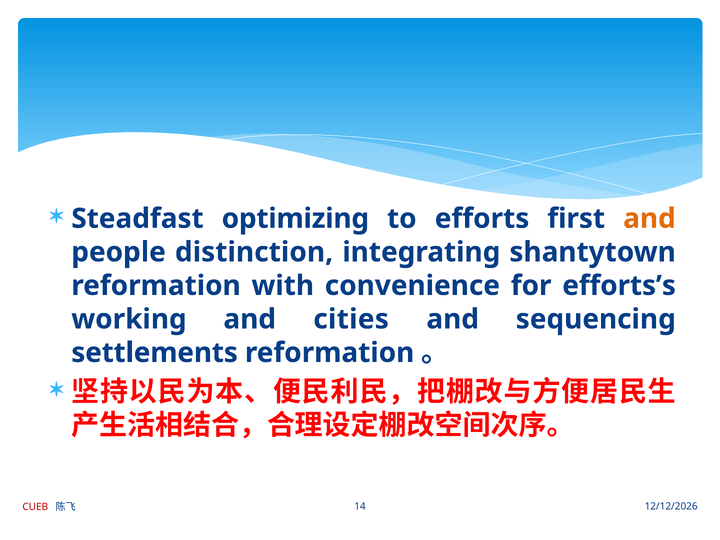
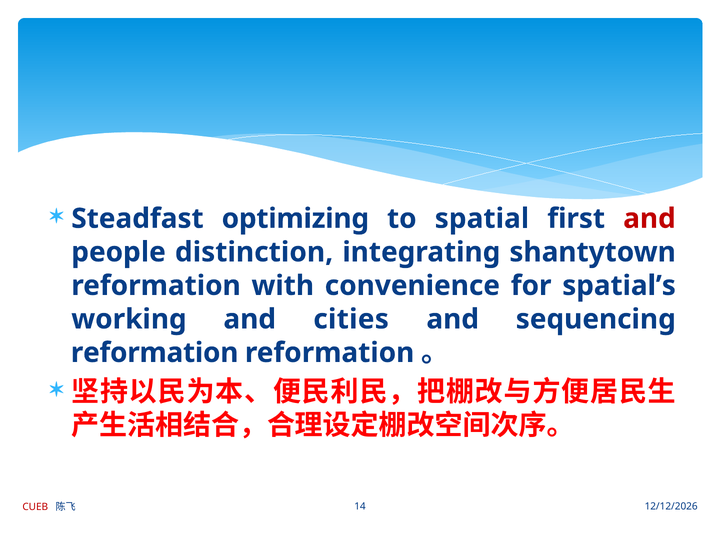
efforts: efforts -> spatial (482, 219)
and colour: orange -> red (649, 219)
efforts’s: efforts’s -> spatial’s (619, 286)
settlements: settlements -> reformation (155, 353)
